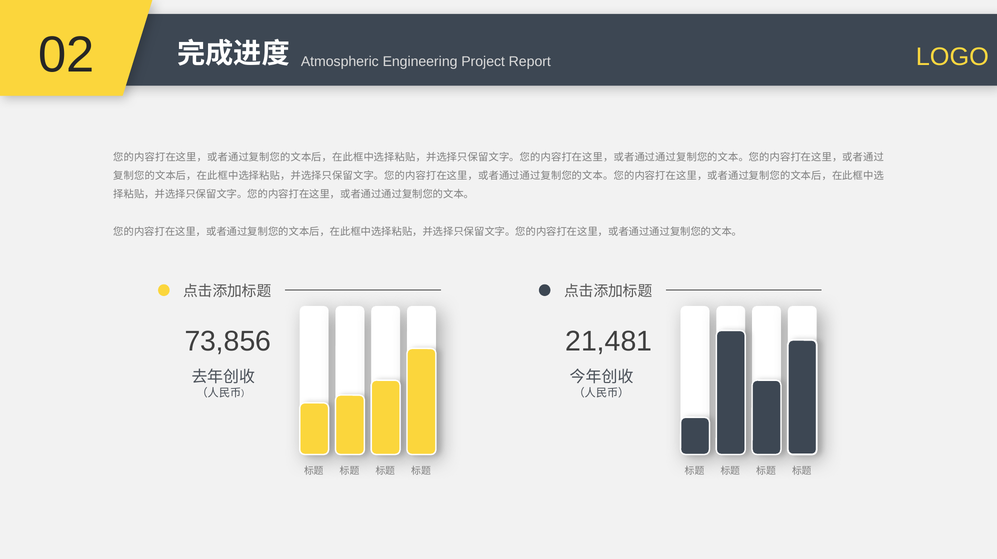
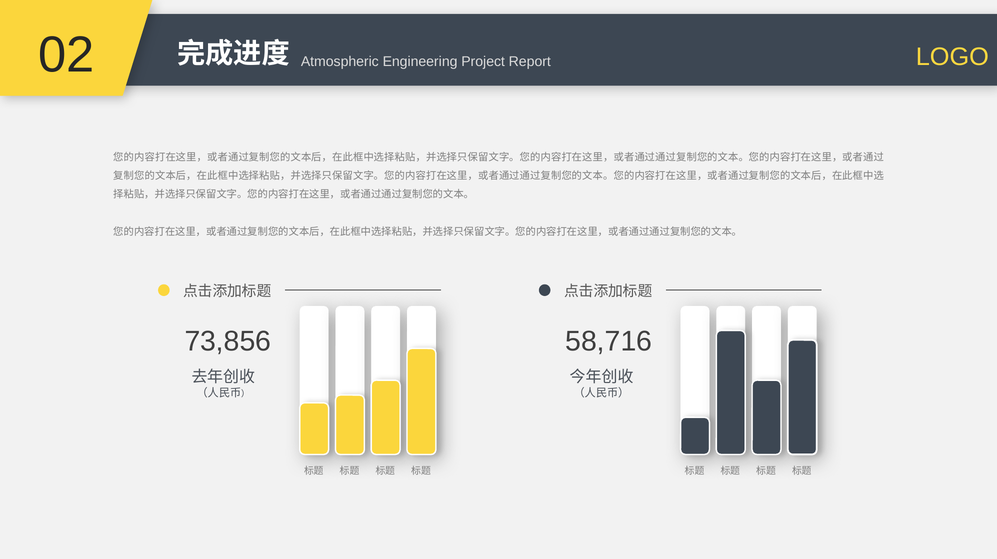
21,481: 21,481 -> 58,716 (609, 341)
